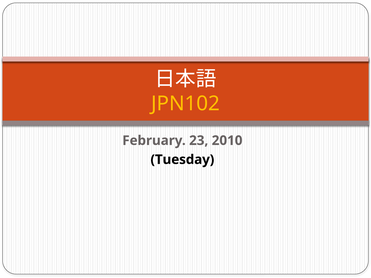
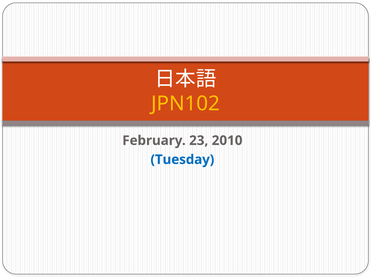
Tuesday colour: black -> blue (182, 160)
